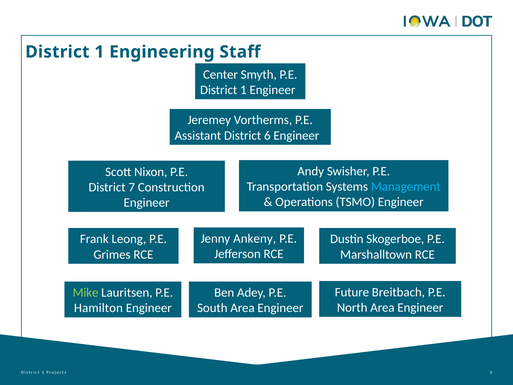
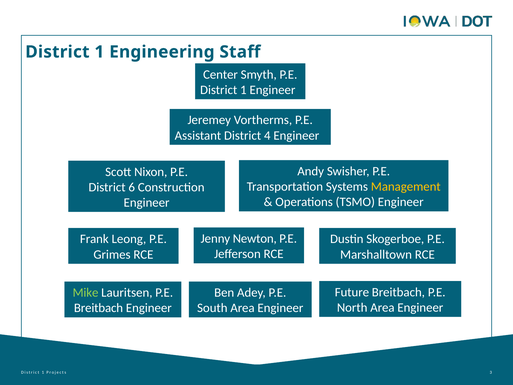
6: 6 -> 4 (267, 135)
Management colour: light blue -> yellow (406, 187)
7: 7 -> 6 (132, 187)
Ankeny: Ankeny -> Newton (255, 238)
Hamilton: Hamilton -> Breitbach (99, 308)
